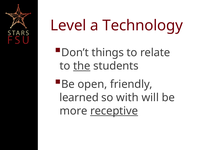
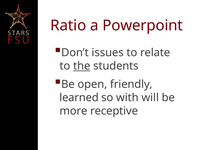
Level: Level -> Ratio (68, 25)
Technology: Technology -> Powerpoint (143, 25)
things: things -> issues (108, 53)
receptive underline: present -> none (114, 111)
